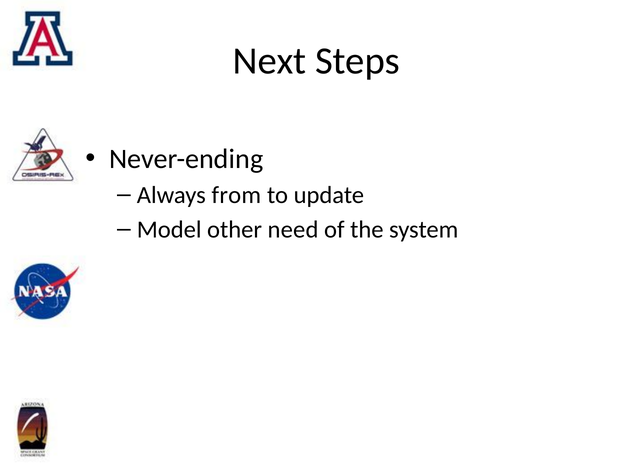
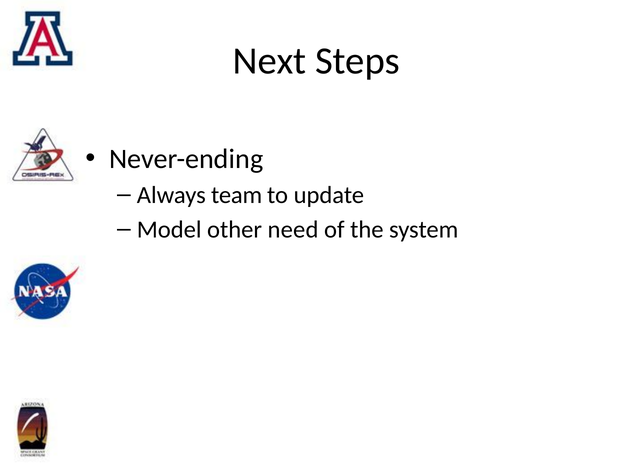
from: from -> team (237, 195)
